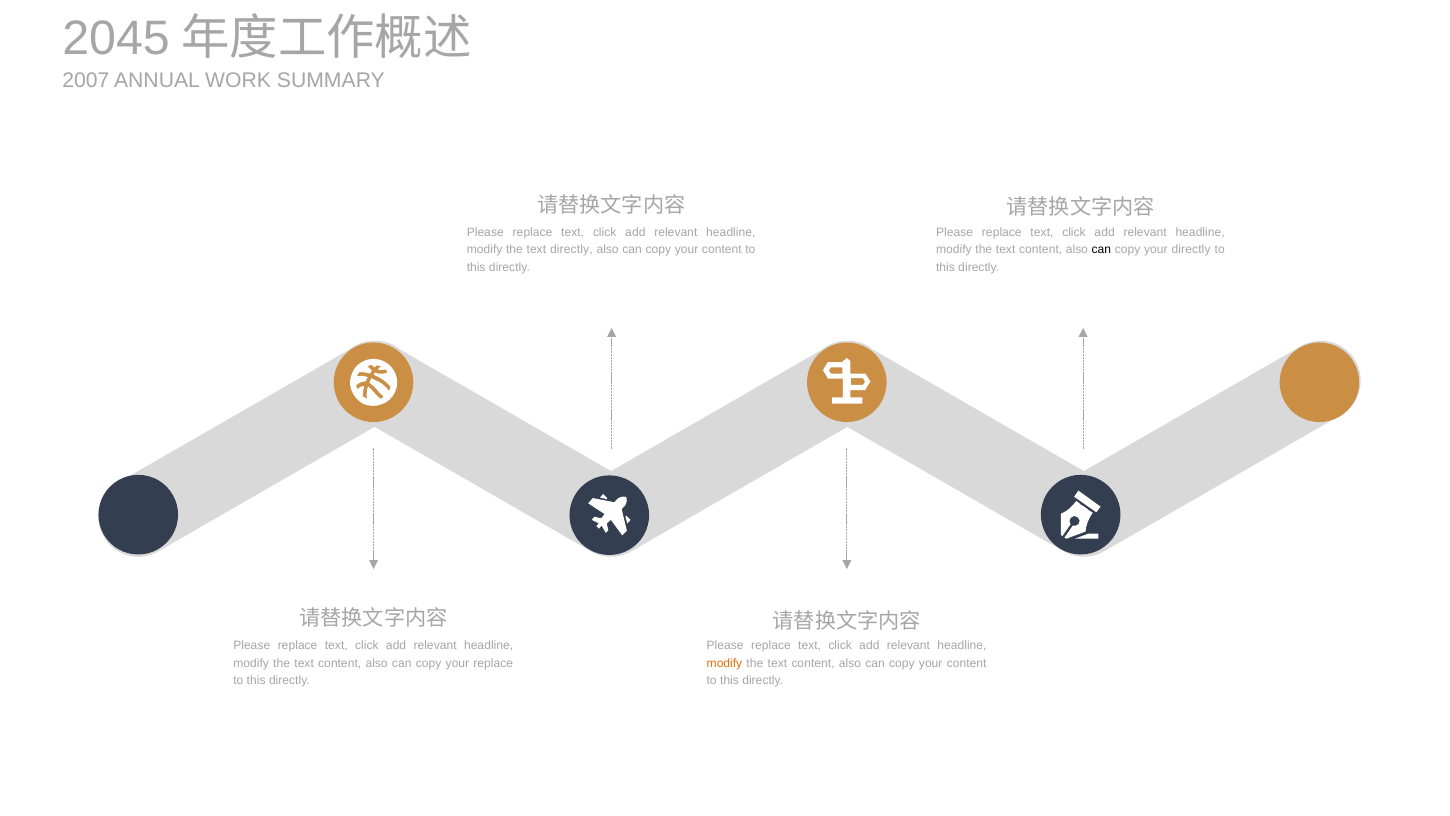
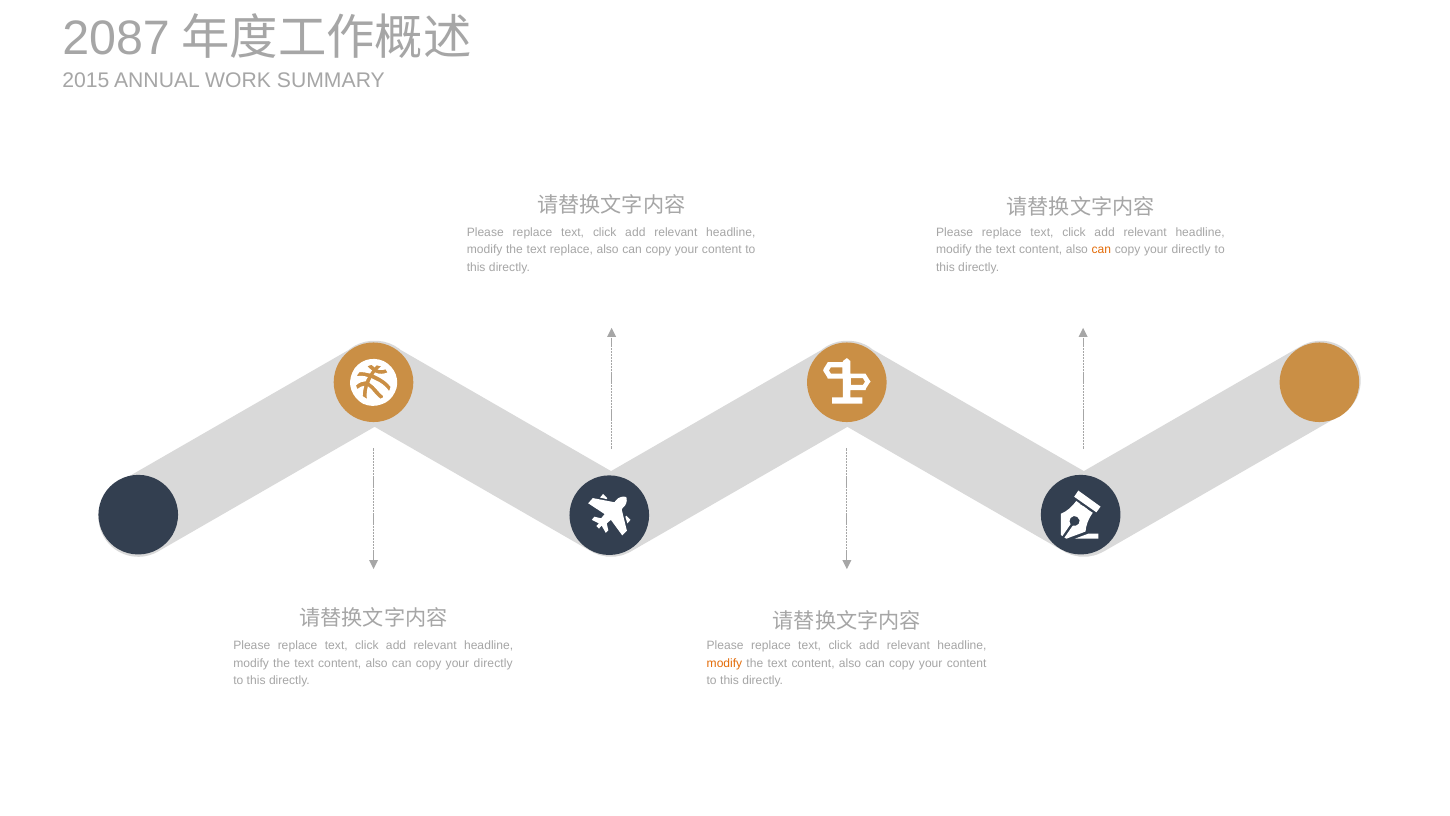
2045: 2045 -> 2087 (116, 38)
2007: 2007 -> 2015 (86, 80)
text directly: directly -> replace (571, 250)
can colour: black -> orange (1101, 250)
replace: replace -> directly (493, 663)
